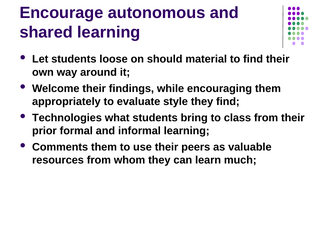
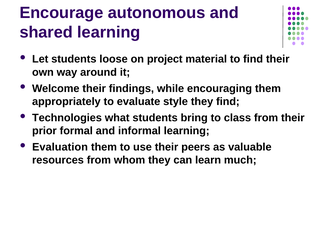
should: should -> project (165, 59)
Comments: Comments -> Evaluation (60, 147)
